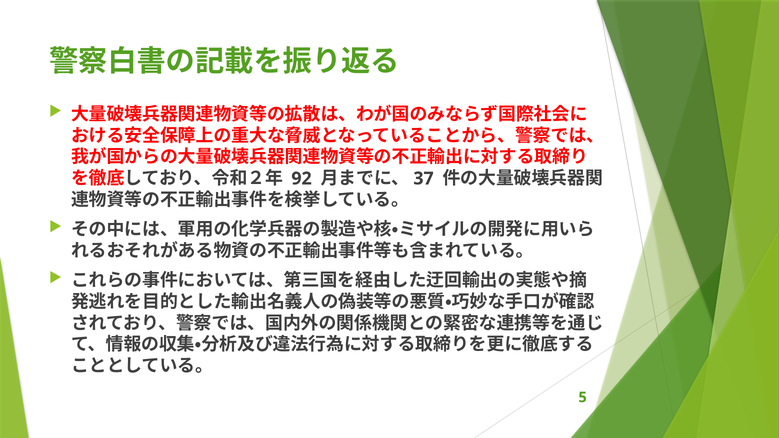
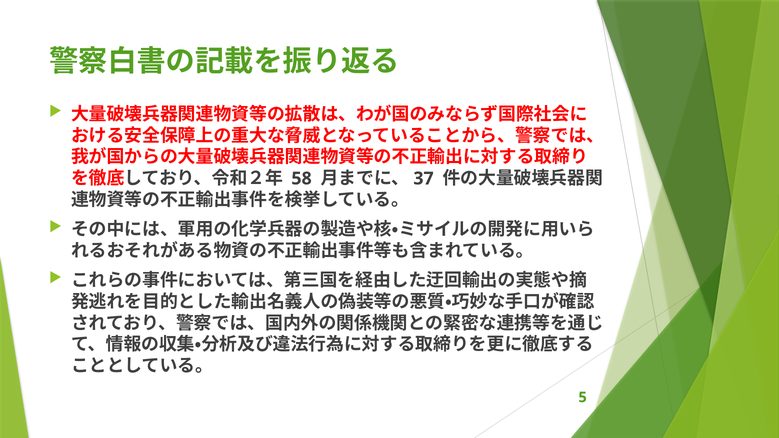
92: 92 -> 58 (302, 179)
